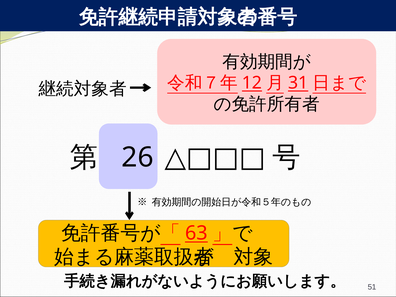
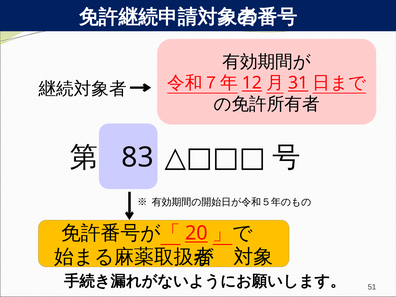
26: 26 -> 83 (138, 157)
63: 63 -> 20 (196, 233)
